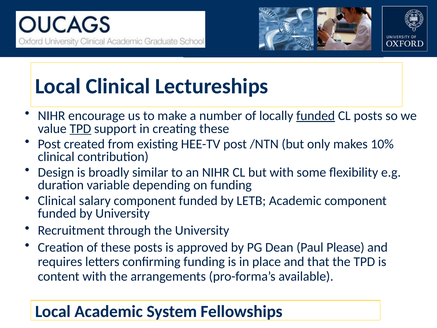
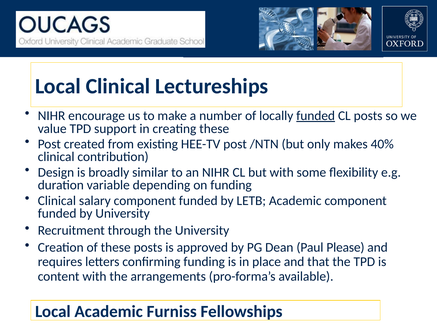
TPD underline: present -> none (80, 129)
10%: 10% -> 40% (382, 144)
System: System -> Furniss (172, 311)
